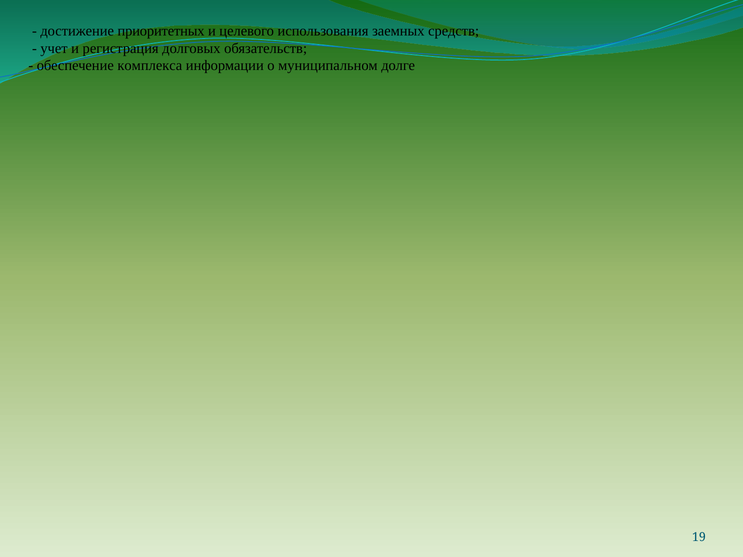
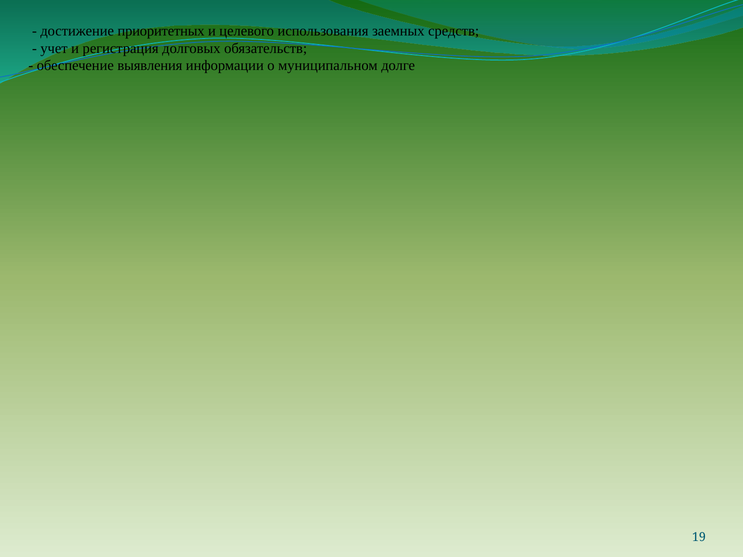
комплекса: комплекса -> выявления (150, 66)
